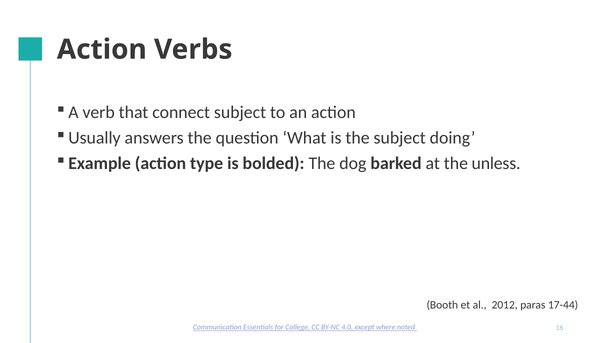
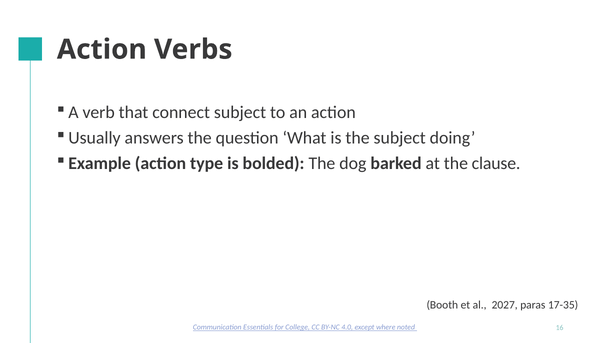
unless: unless -> clause (496, 164)
2012: 2012 -> 2027 (505, 305)
17-44: 17-44 -> 17-35 (563, 305)
